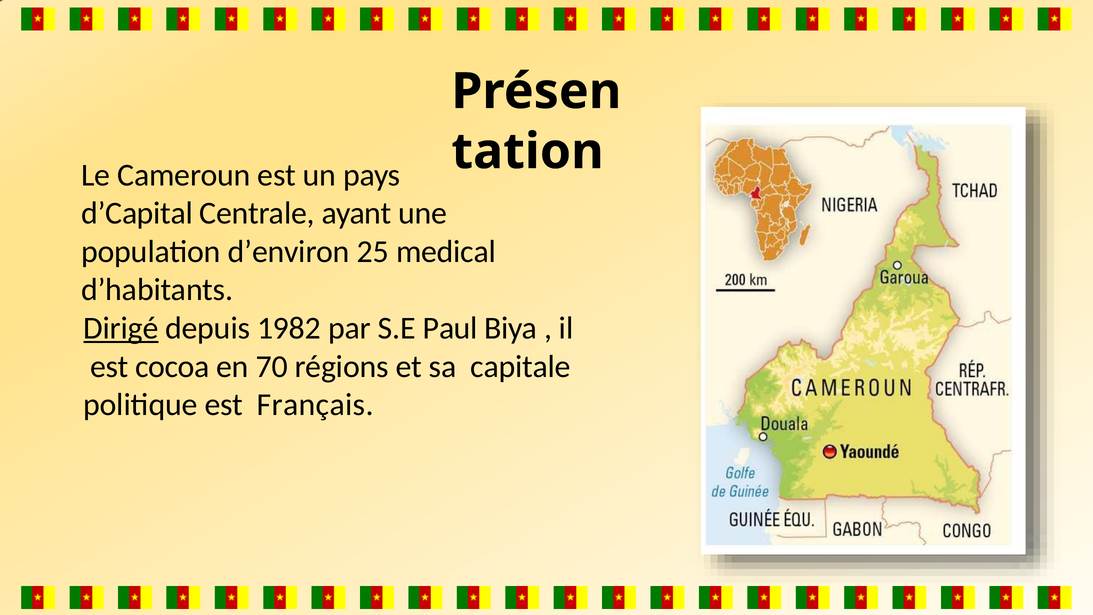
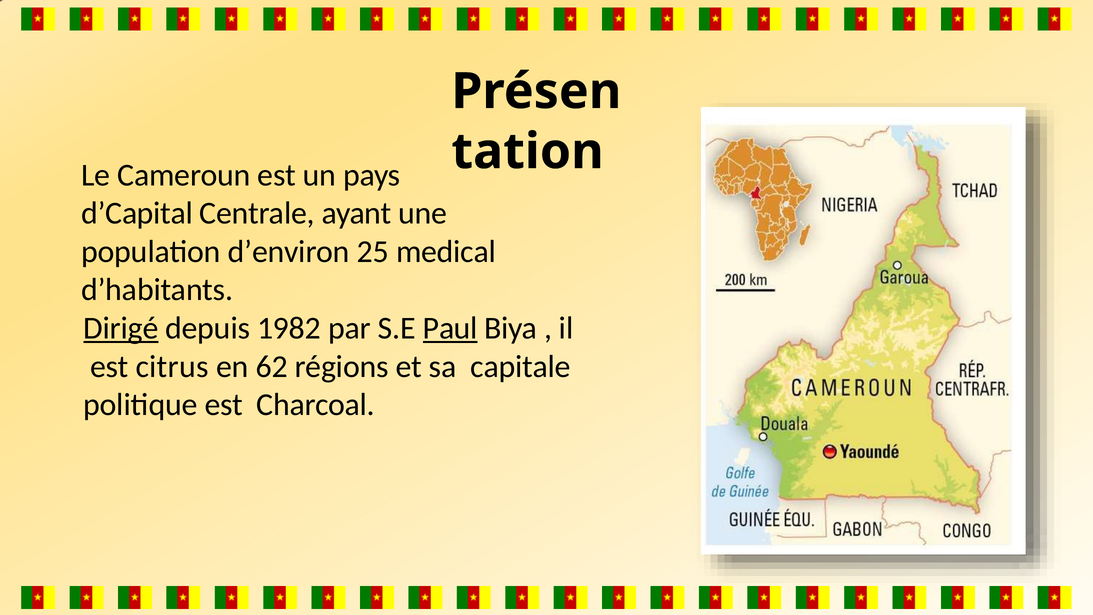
Paul underline: none -> present (450, 328)
cocoa: cocoa -> citrus (172, 366)
70: 70 -> 62 (272, 366)
Français: Français -> Charcoal (316, 405)
